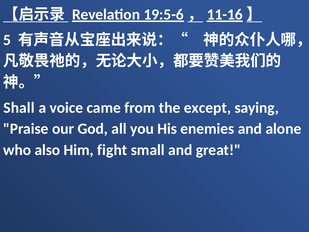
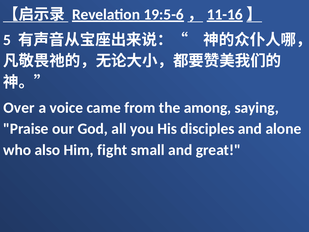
Shall: Shall -> Over (19, 108)
except: except -> among (208, 108)
enemies: enemies -> disciples (207, 129)
